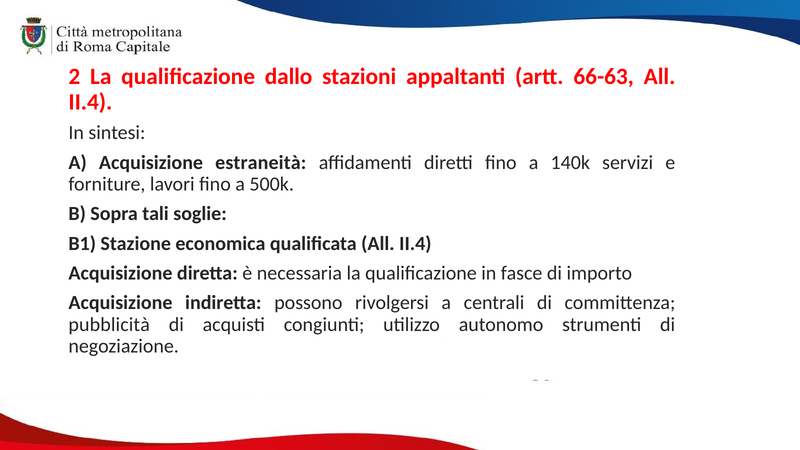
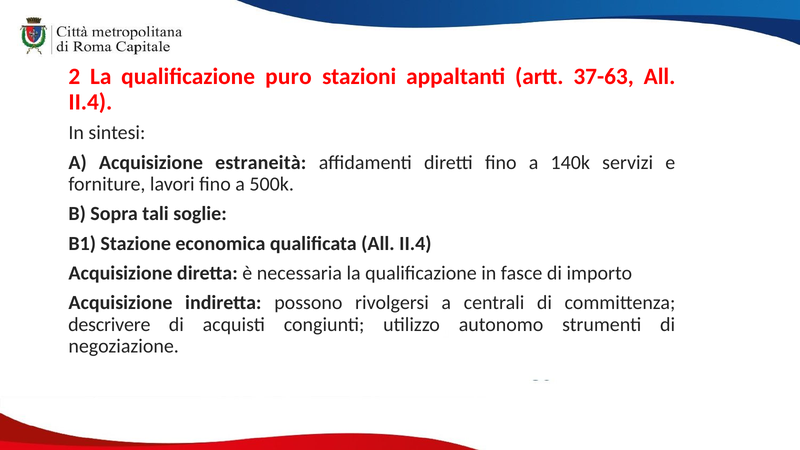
dallo: dallo -> puro (288, 77)
66-63: 66-63 -> 37-63 (604, 77)
pubblicità: pubblicità -> descrivere (109, 324)
